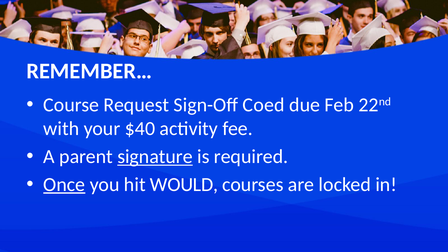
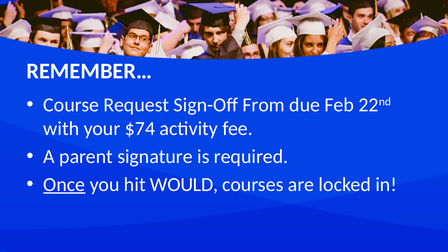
Coed: Coed -> From (264, 105)
$40: $40 -> $74 (140, 129)
signature underline: present -> none (155, 157)
